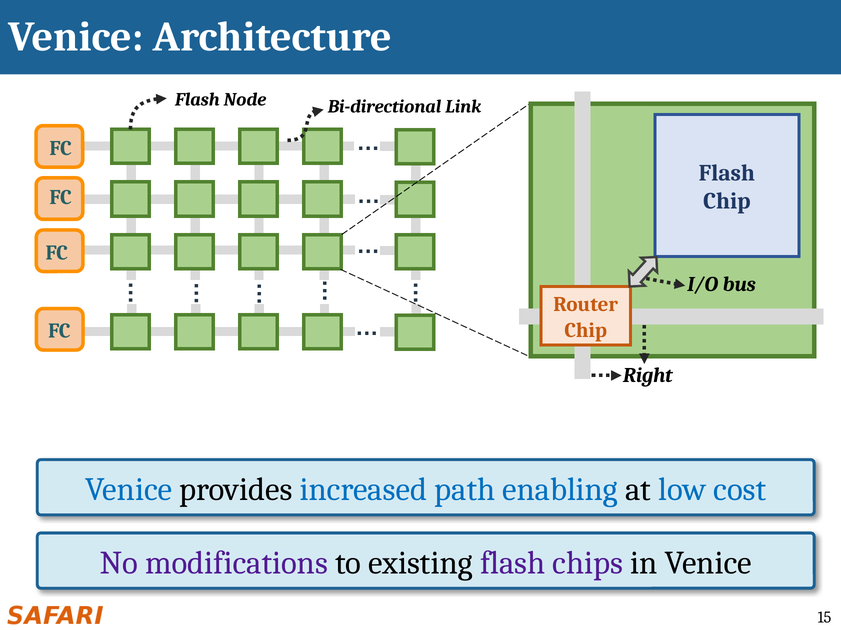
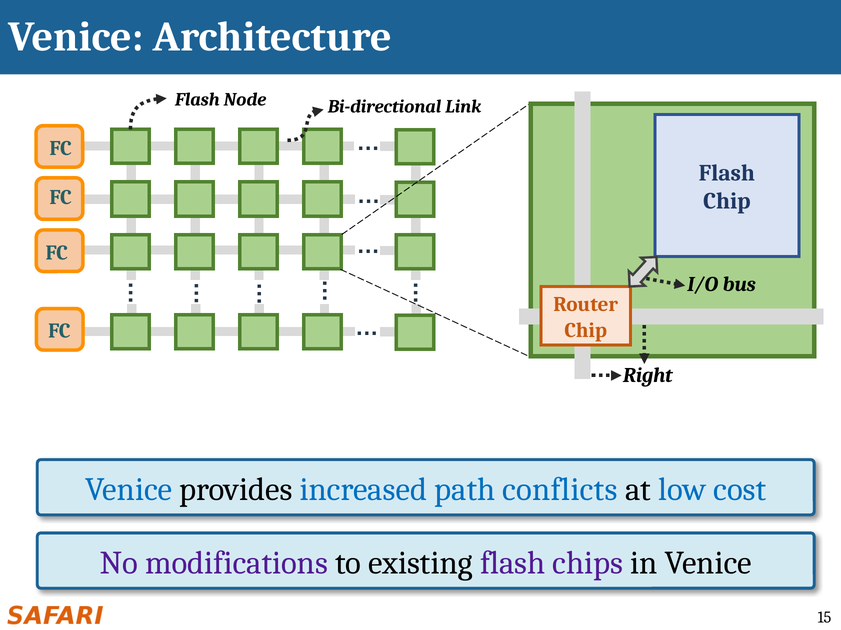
enabling: enabling -> conflicts (560, 490)
